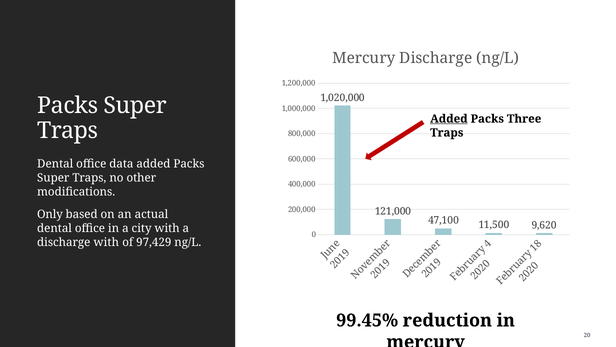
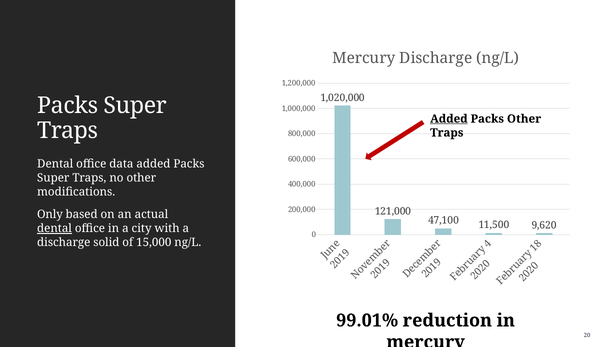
Packs Three: Three -> Other (524, 119)
dental underline: none -> present (55, 228)
discharge with: with -> solid (106, 242)
97,429: 97,429 -> 15,000 (154, 242)
99.45%: 99.45% -> 99.01% (367, 320)
